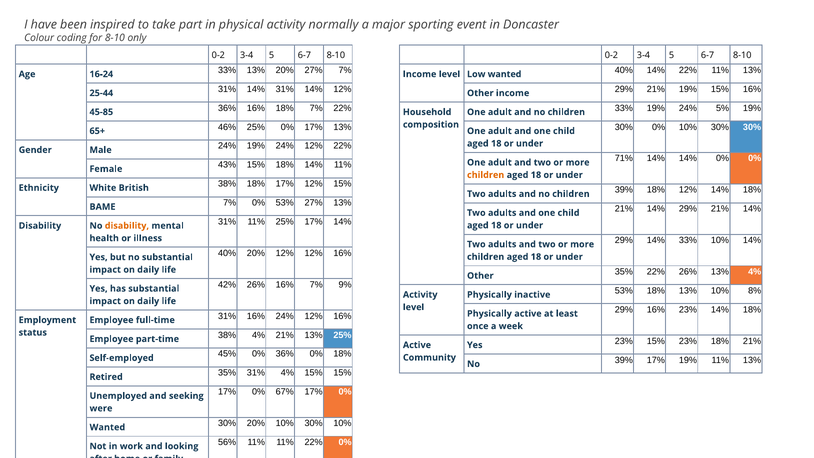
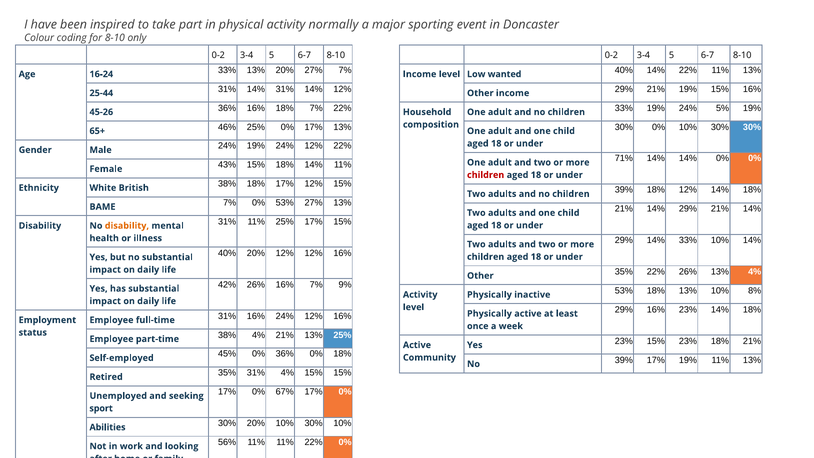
45-85: 45-85 -> 45-26 (101, 112)
children colour: orange -> red (486, 175)
17% 14%: 14% -> 15% (342, 222)
were: were -> sport (101, 408)
Wanted: Wanted -> Abilities (108, 427)
